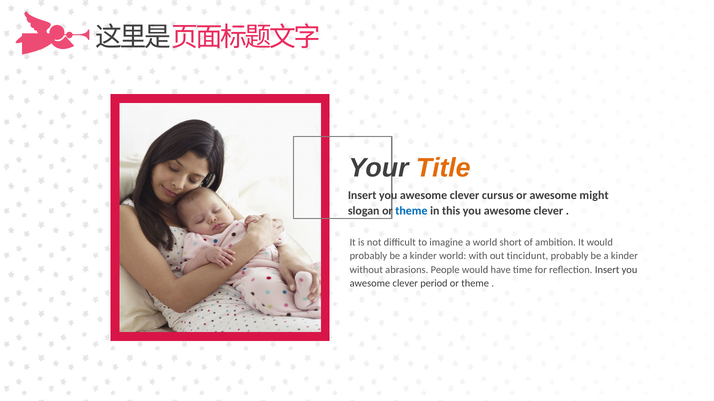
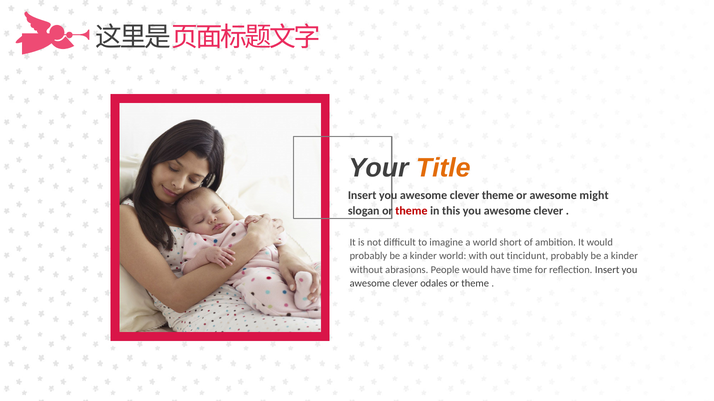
clever cursus: cursus -> theme (498, 196)
theme colour: blue -> red (411, 211)
period: period -> odales (434, 284)
